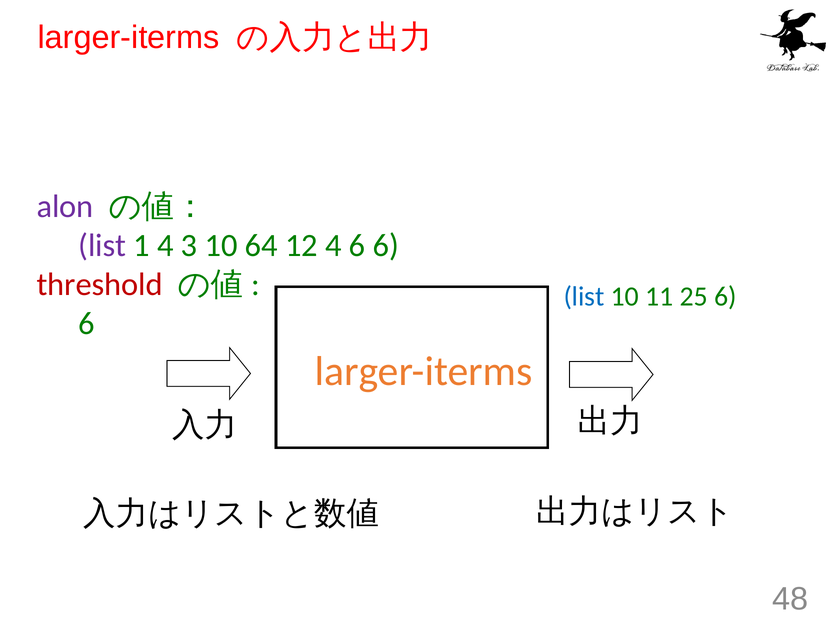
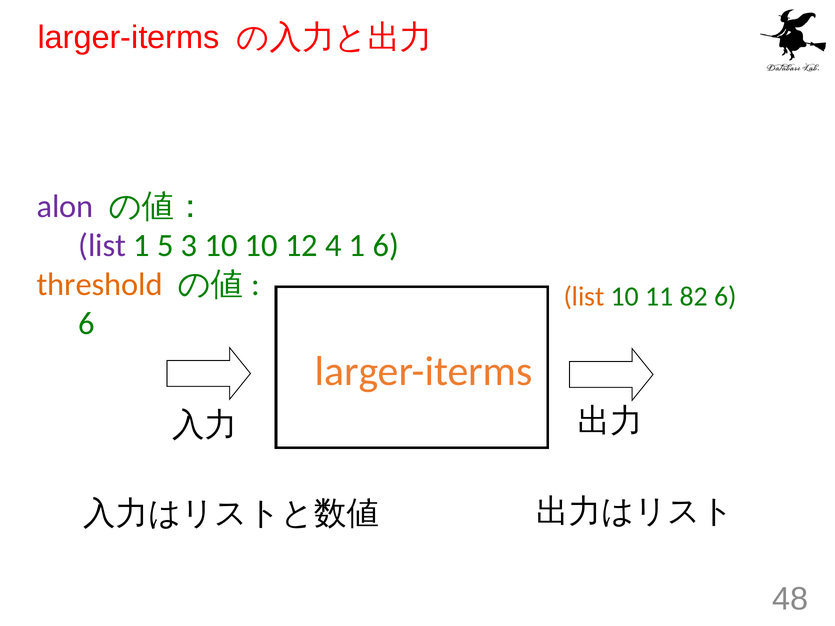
1 4: 4 -> 5 (165, 245)
10 64: 64 -> 10 (261, 245)
4 6: 6 -> 1 (357, 245)
threshold colour: red -> orange (100, 284)
list colour: blue -> orange (584, 297)
25: 25 -> 82 (694, 297)
